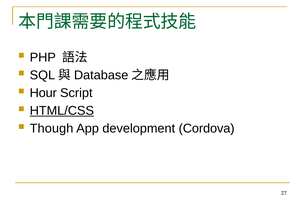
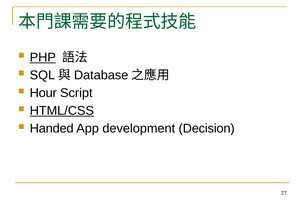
PHP underline: none -> present (43, 57)
Though: Though -> Handed (52, 129)
Cordova: Cordova -> Decision (207, 129)
